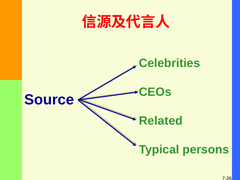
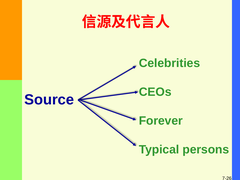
Related: Related -> Forever (161, 121)
